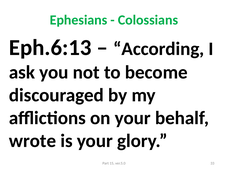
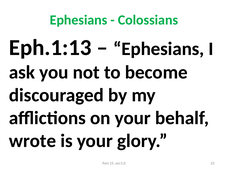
Eph.6:13: Eph.6:13 -> Eph.1:13 (50, 48)
According: According -> Ephesians (159, 49)
